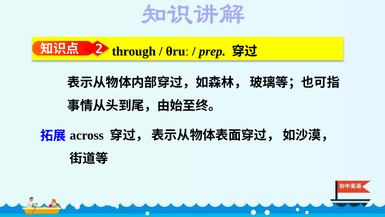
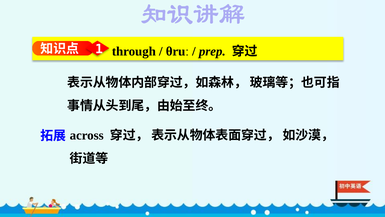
2: 2 -> 1 (99, 49)
